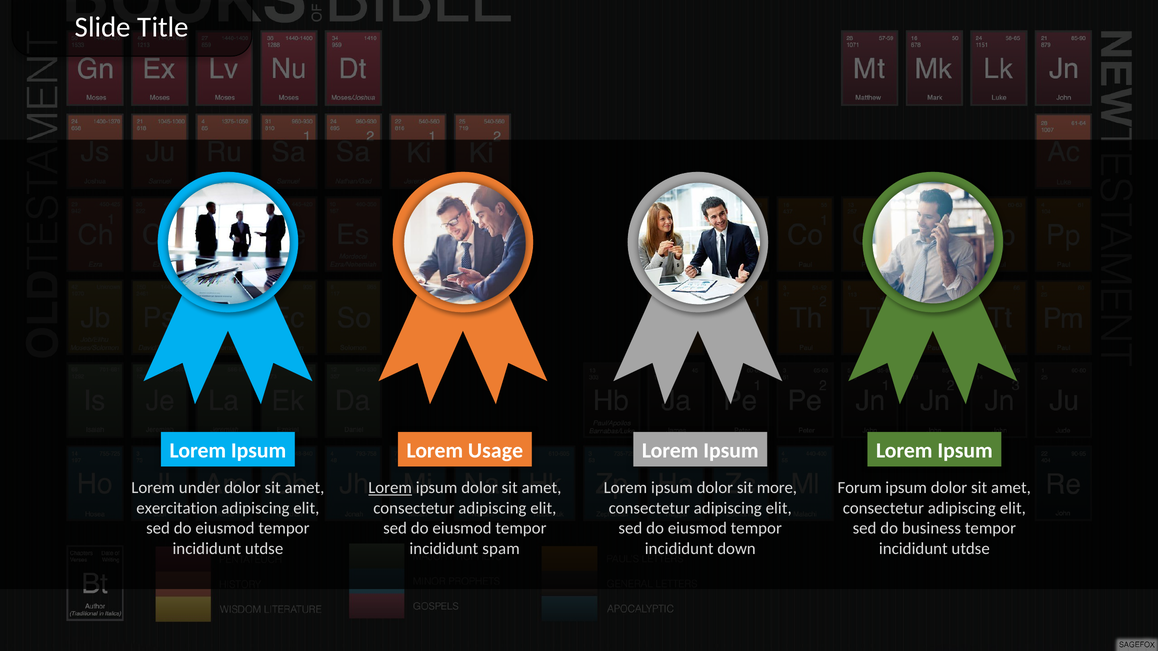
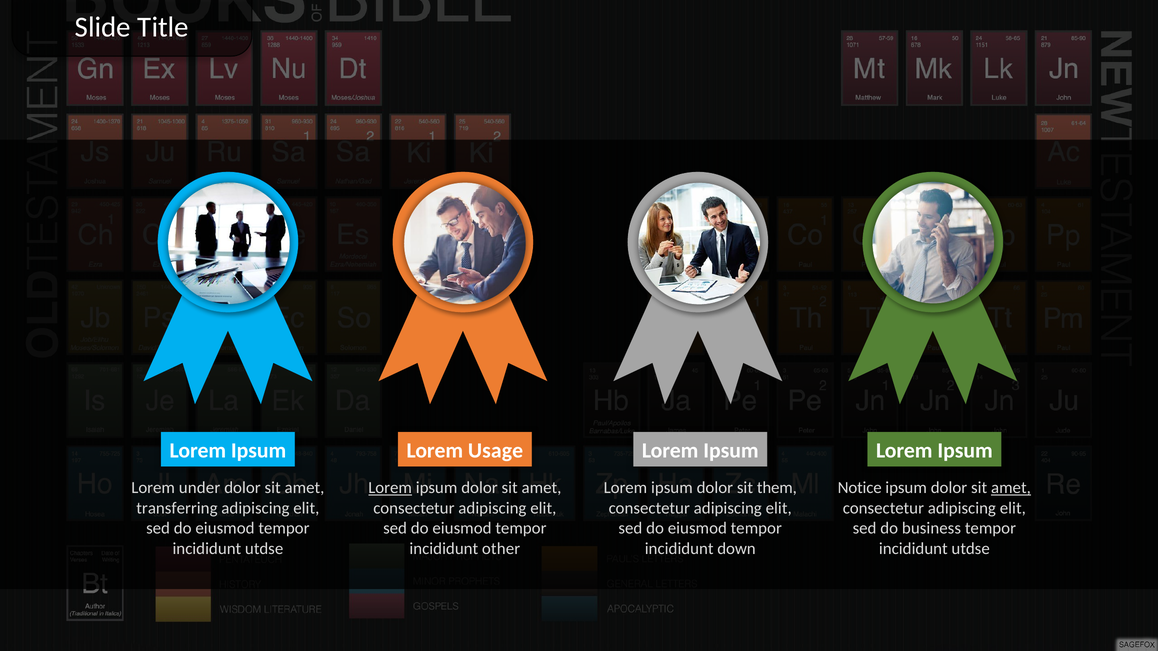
more: more -> them (777, 488)
Forum: Forum -> Notice (860, 488)
amet underline: none -> present (1011, 488)
exercitation: exercitation -> transferring (177, 508)
spam: spam -> other (501, 549)
